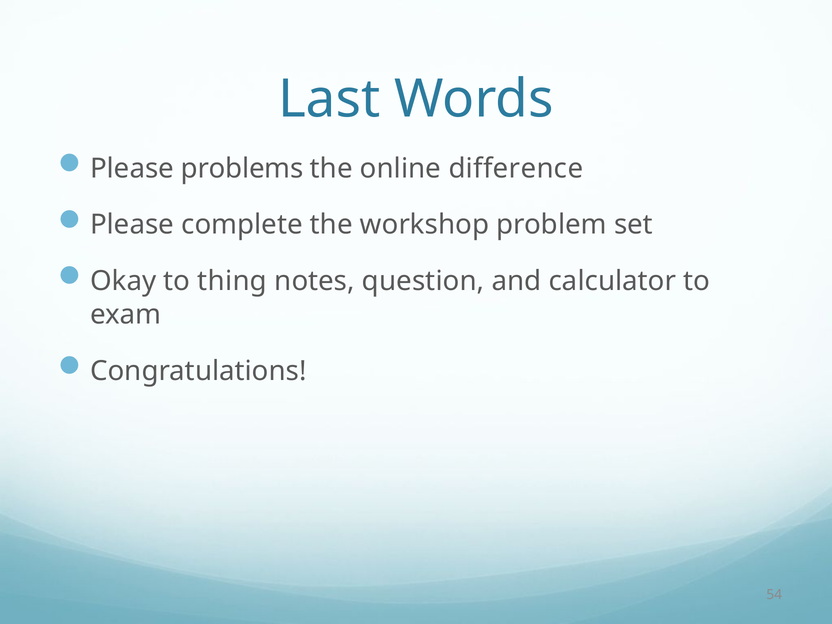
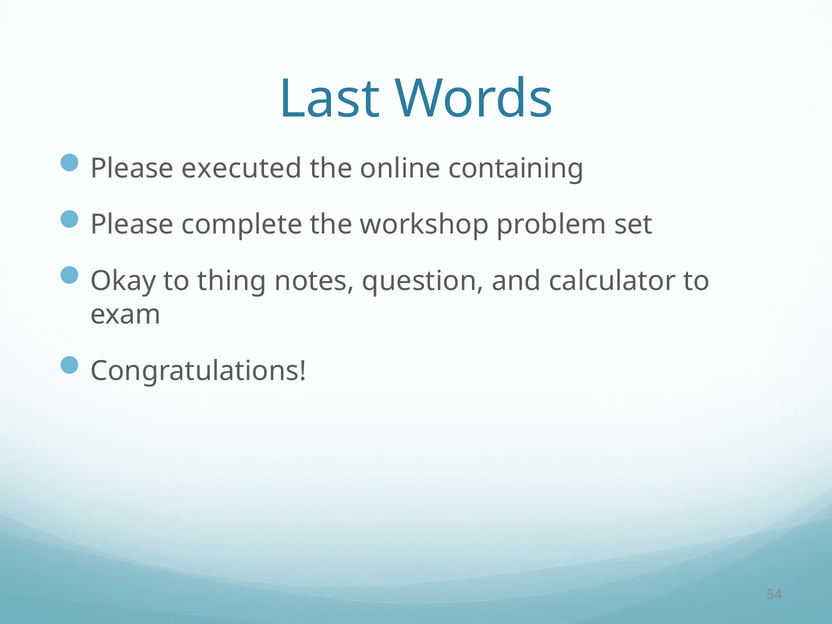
problems: problems -> executed (242, 168)
difference: difference -> containing (516, 168)
